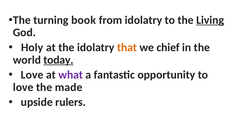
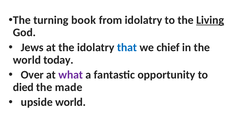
Holy: Holy -> Jews (32, 48)
that colour: orange -> blue (127, 48)
today underline: present -> none (58, 60)
Love: Love -> Over (32, 75)
love: love -> died (23, 88)
upside rulers: rulers -> world (71, 103)
